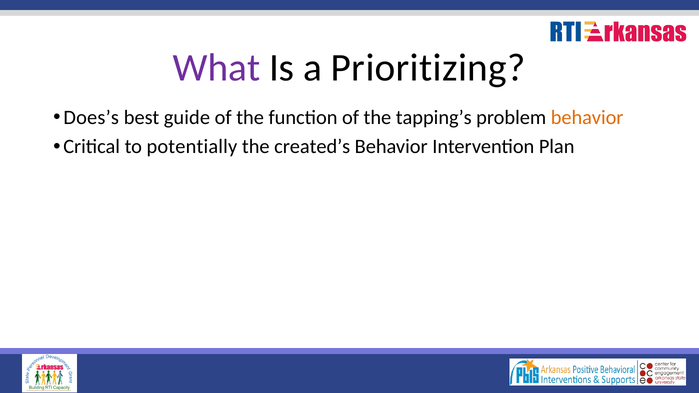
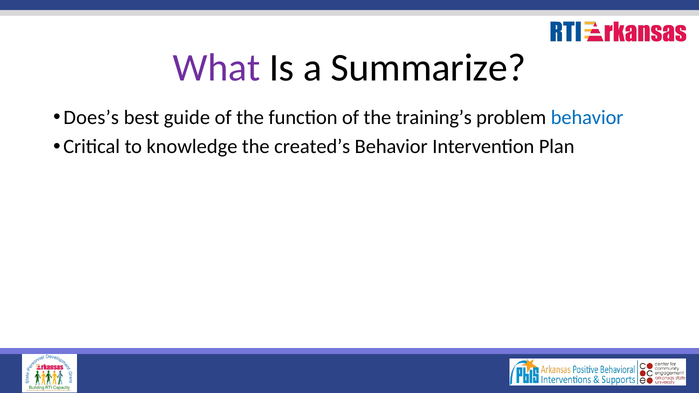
Prioritizing: Prioritizing -> Summarize (428, 68)
tapping’s: tapping’s -> training’s (434, 118)
behavior colour: orange -> blue (587, 118)
potentially: potentially -> knowledge (192, 147)
